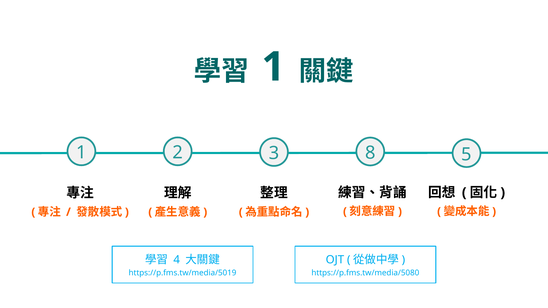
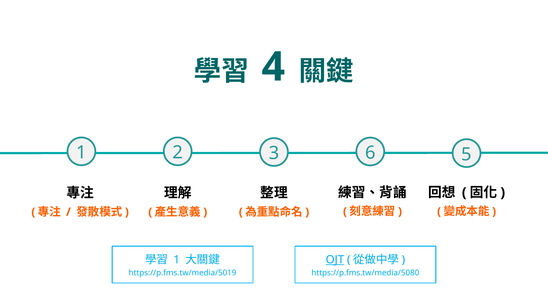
1: 1 -> 4 (273, 67)
8: 8 -> 6 (370, 153)
4: 4 -> 1 (177, 260)
OJT underline: none -> present (335, 260)
